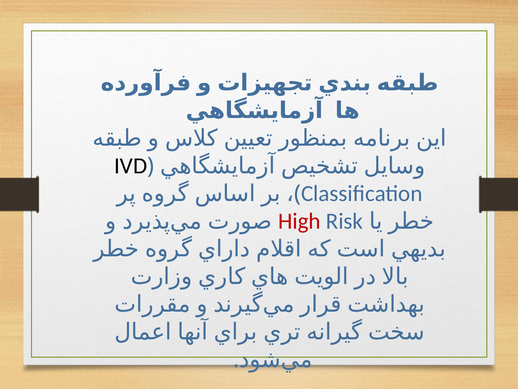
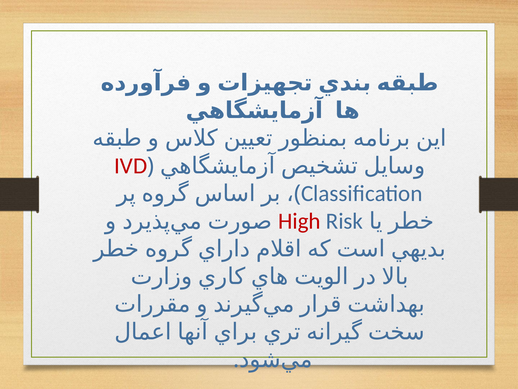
IVD colour: black -> red (131, 166)
